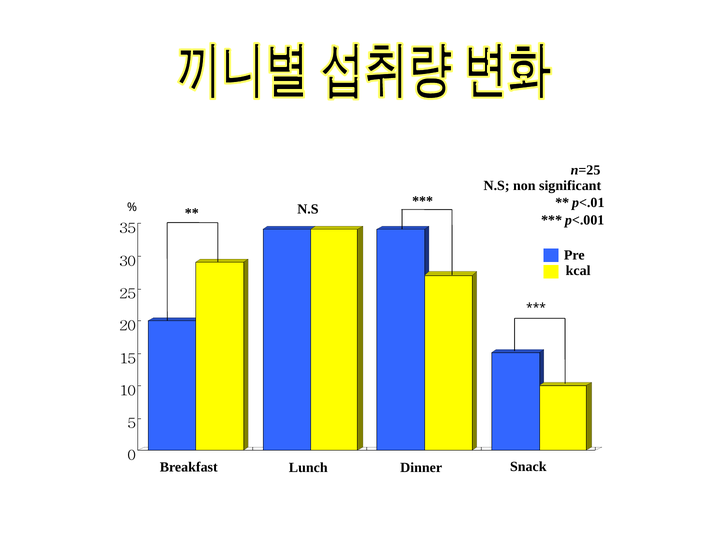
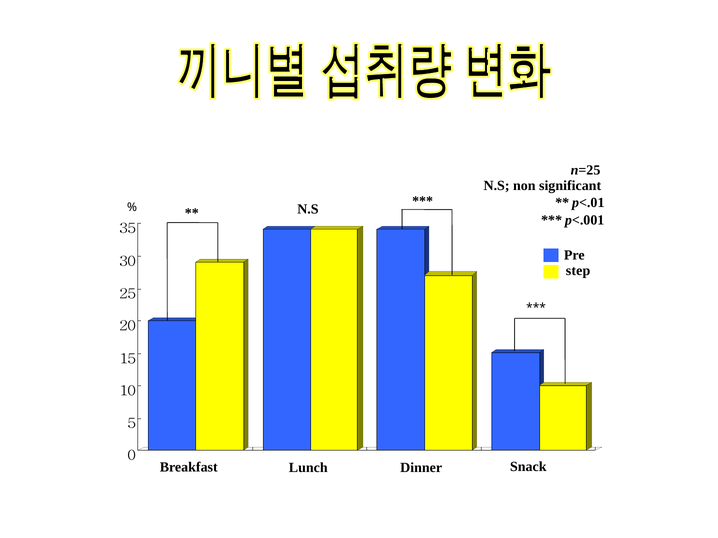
kcal: kcal -> step (578, 271)
